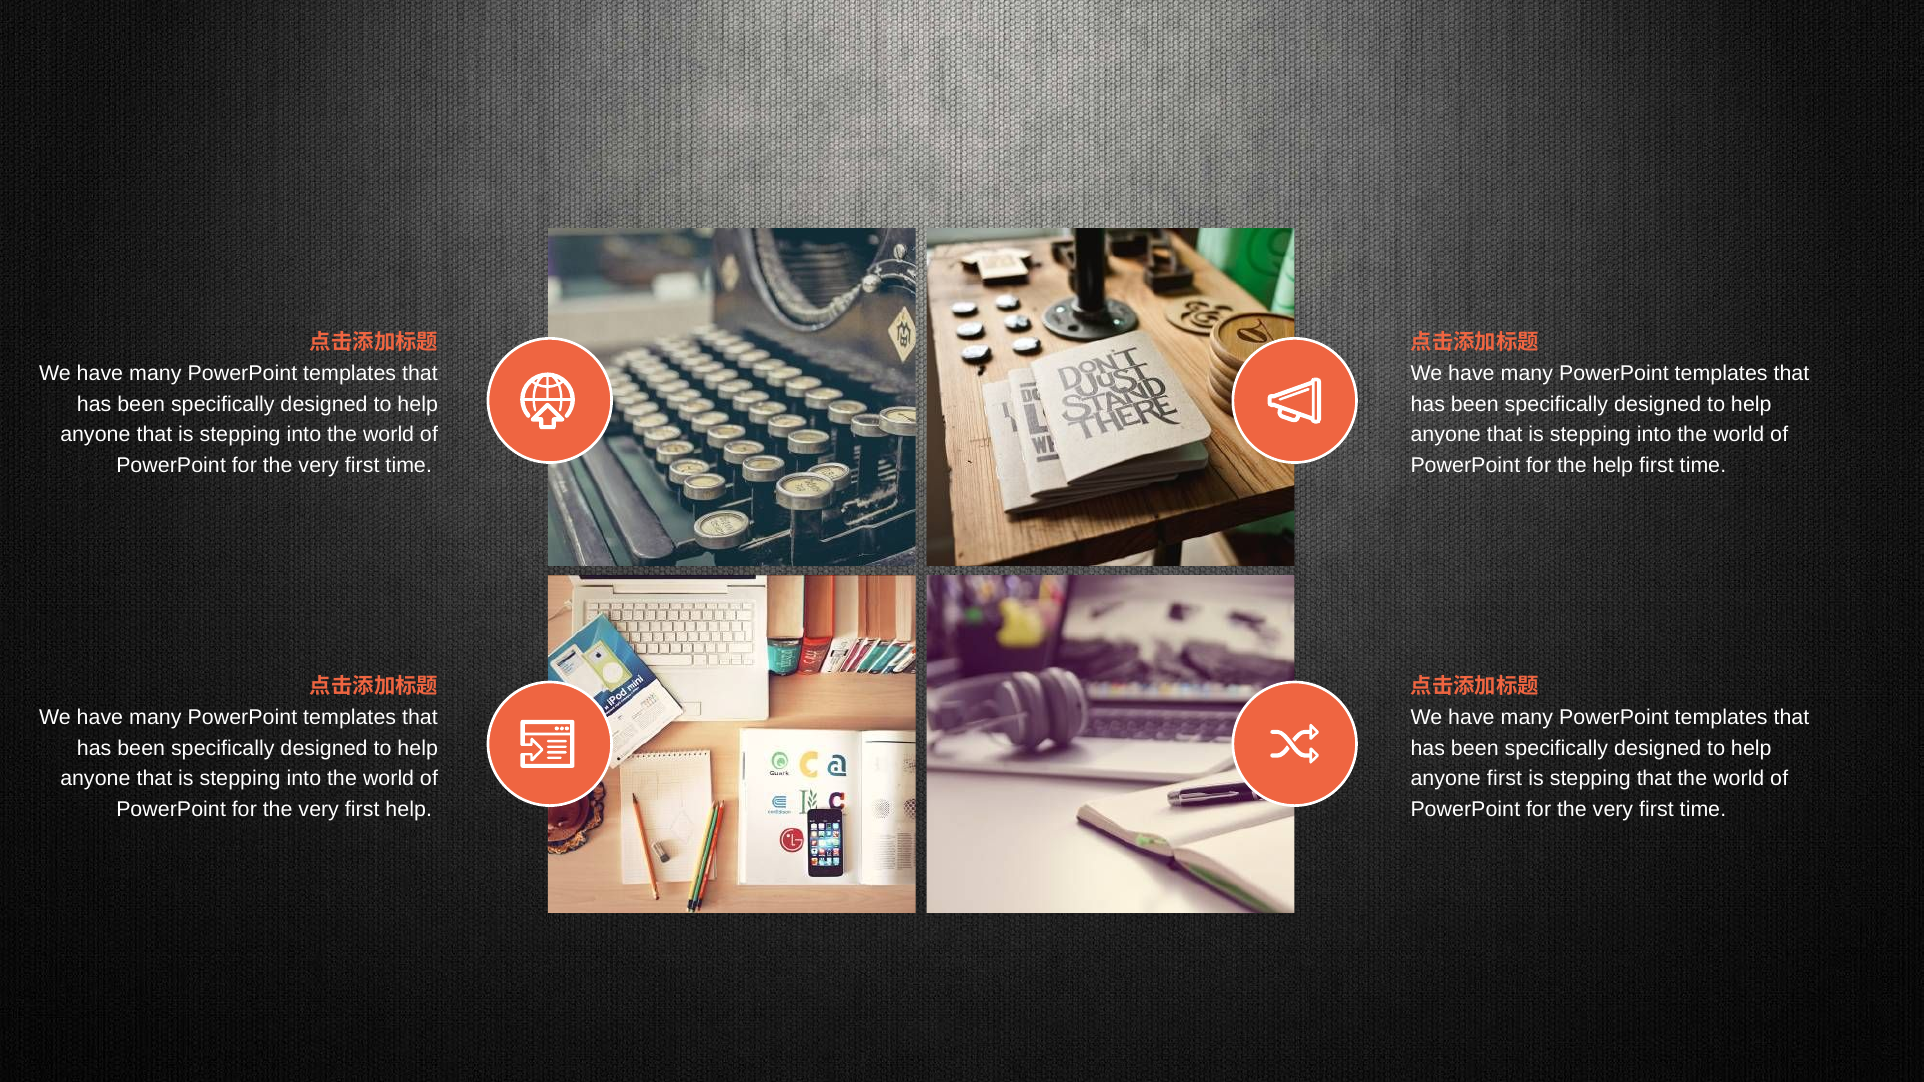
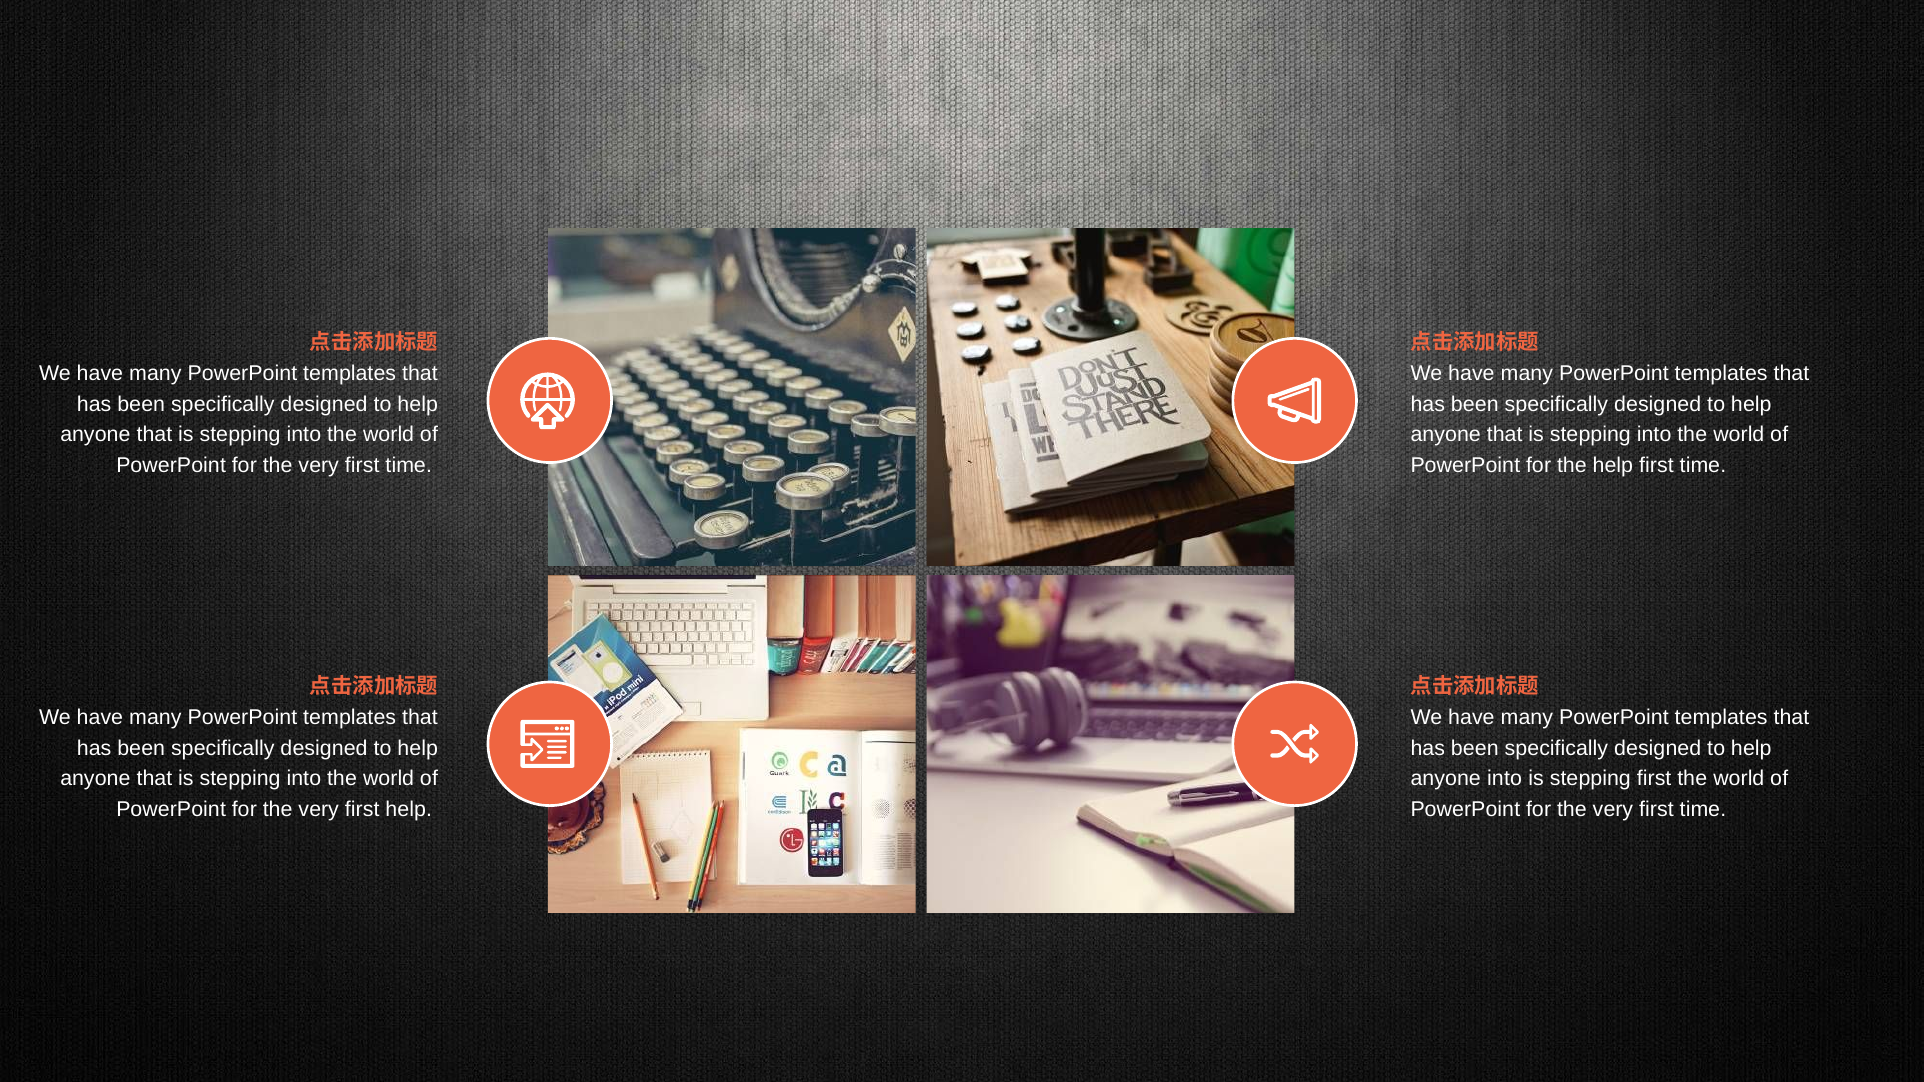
anyone first: first -> into (1505, 779)
stepping that: that -> first (1654, 779)
